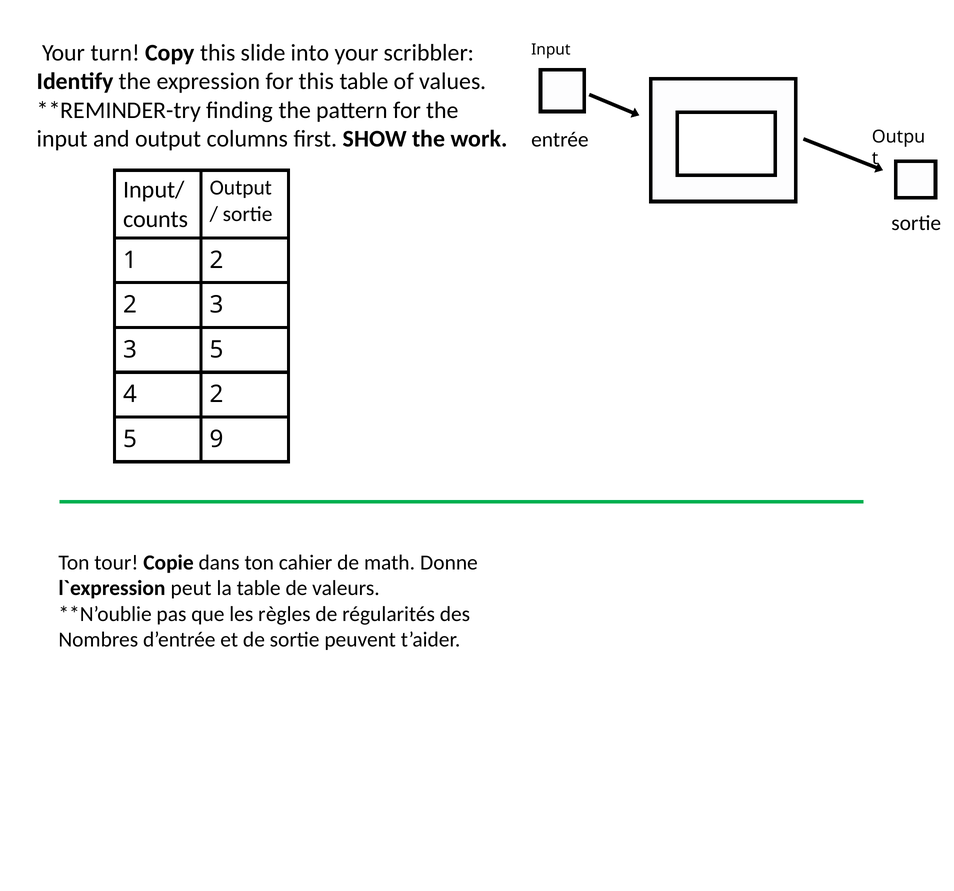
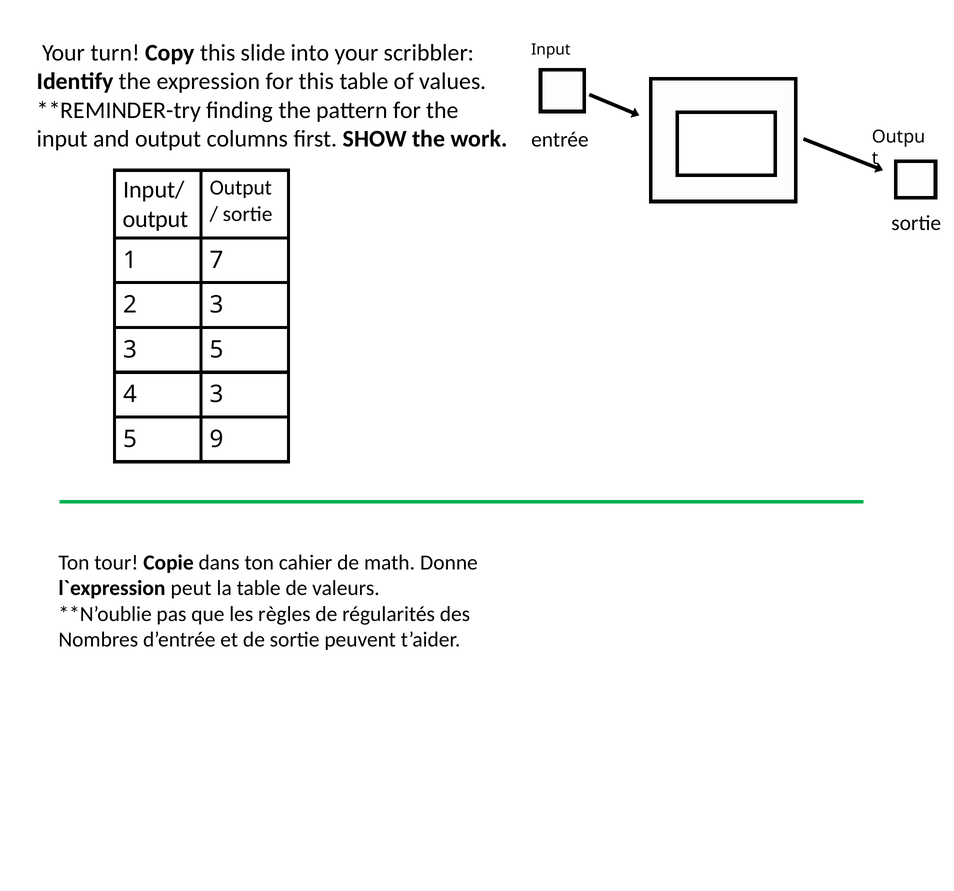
counts: counts -> output (156, 219)
1 2: 2 -> 7 (217, 260)
4 2: 2 -> 3 (217, 394)
